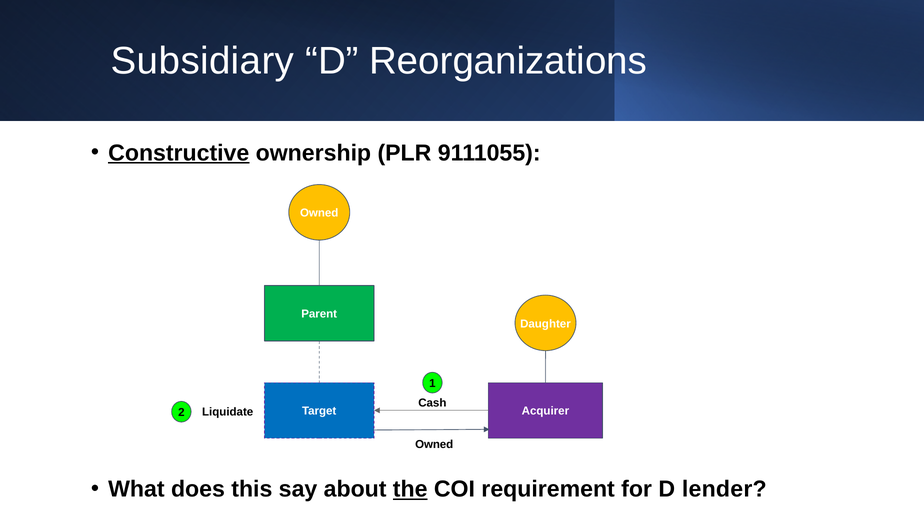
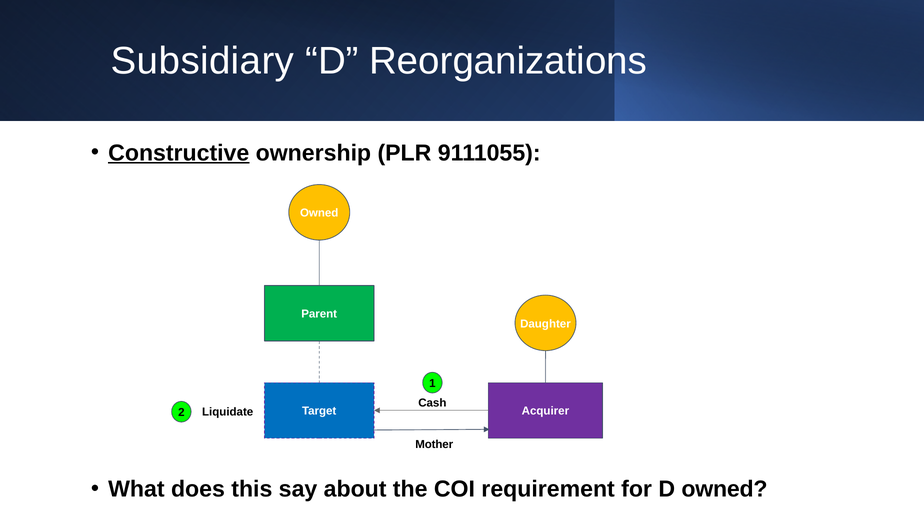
Owned: Owned -> Mother (434, 444)
the underline: present -> none (410, 489)
D lender: lender -> owned (725, 489)
